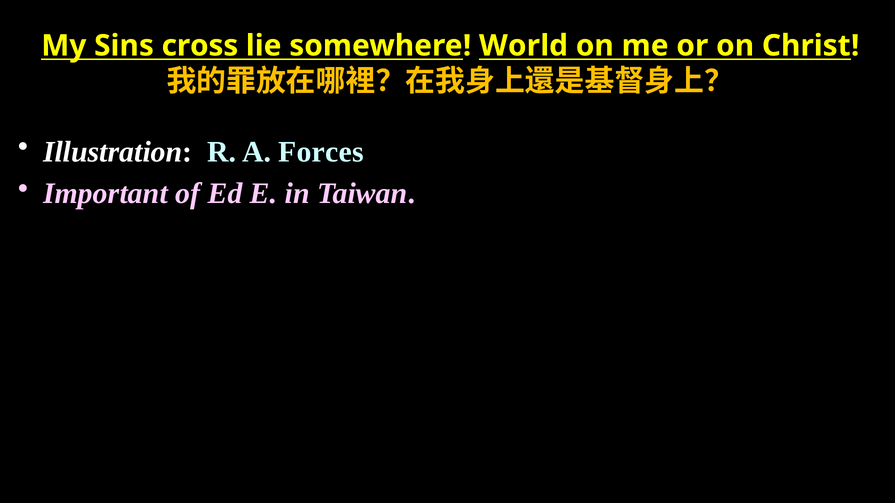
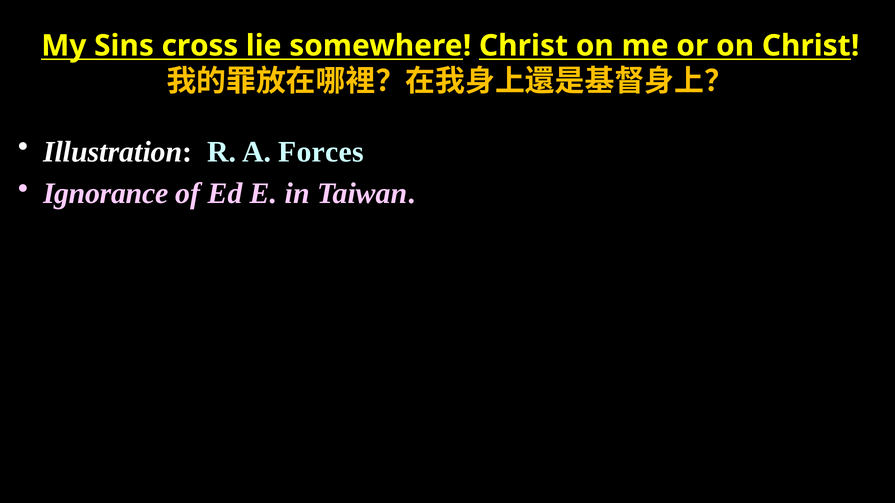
somewhere World: World -> Christ (523, 46)
Important: Important -> Ignorance (106, 194)
